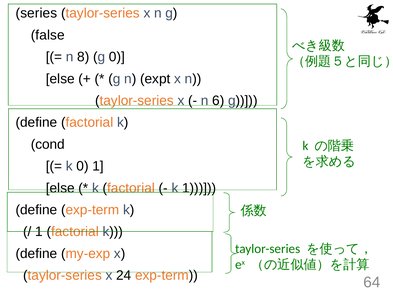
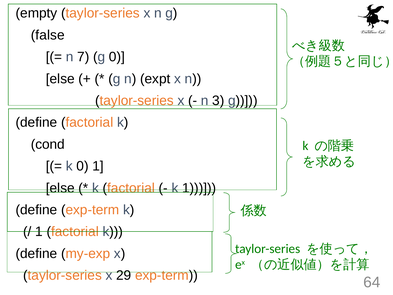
series: series -> empty (36, 13)
8: 8 -> 7 (83, 57)
6: 6 -> 3 (218, 101)
24: 24 -> 29 (124, 275)
